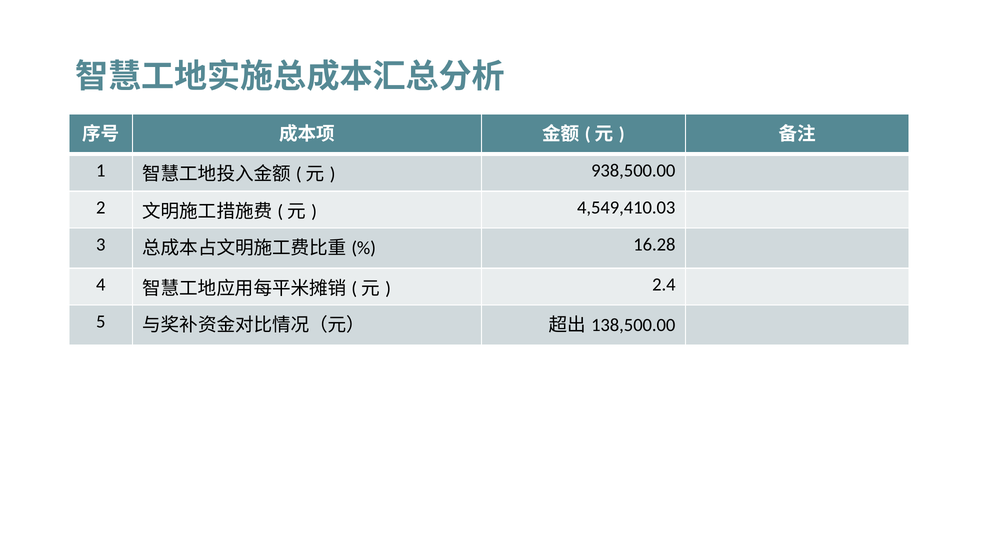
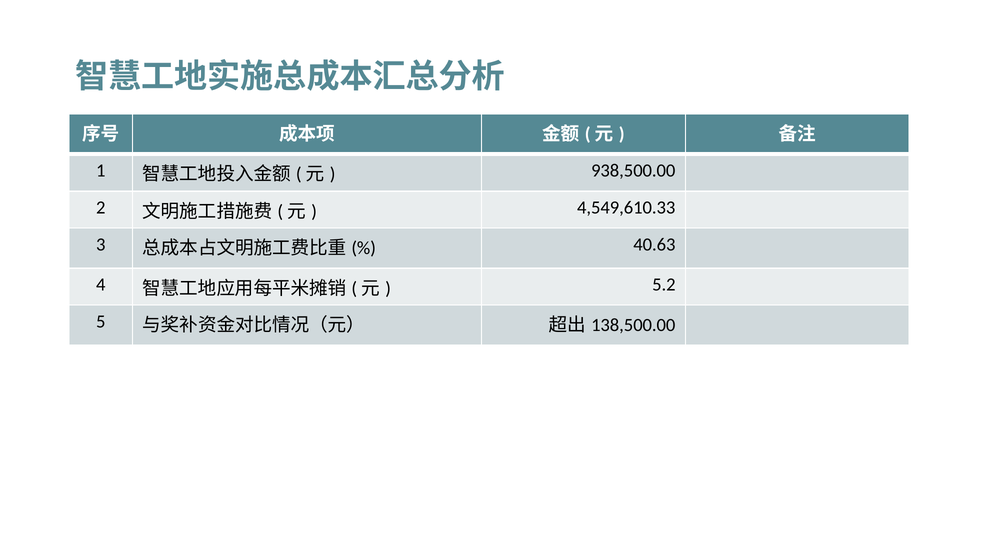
4,549,410.03: 4,549,410.03 -> 4,549,610.33 (626, 208)
16.28: 16.28 -> 40.63 (654, 245)
2.4: 2.4 -> 5.2 (664, 285)
